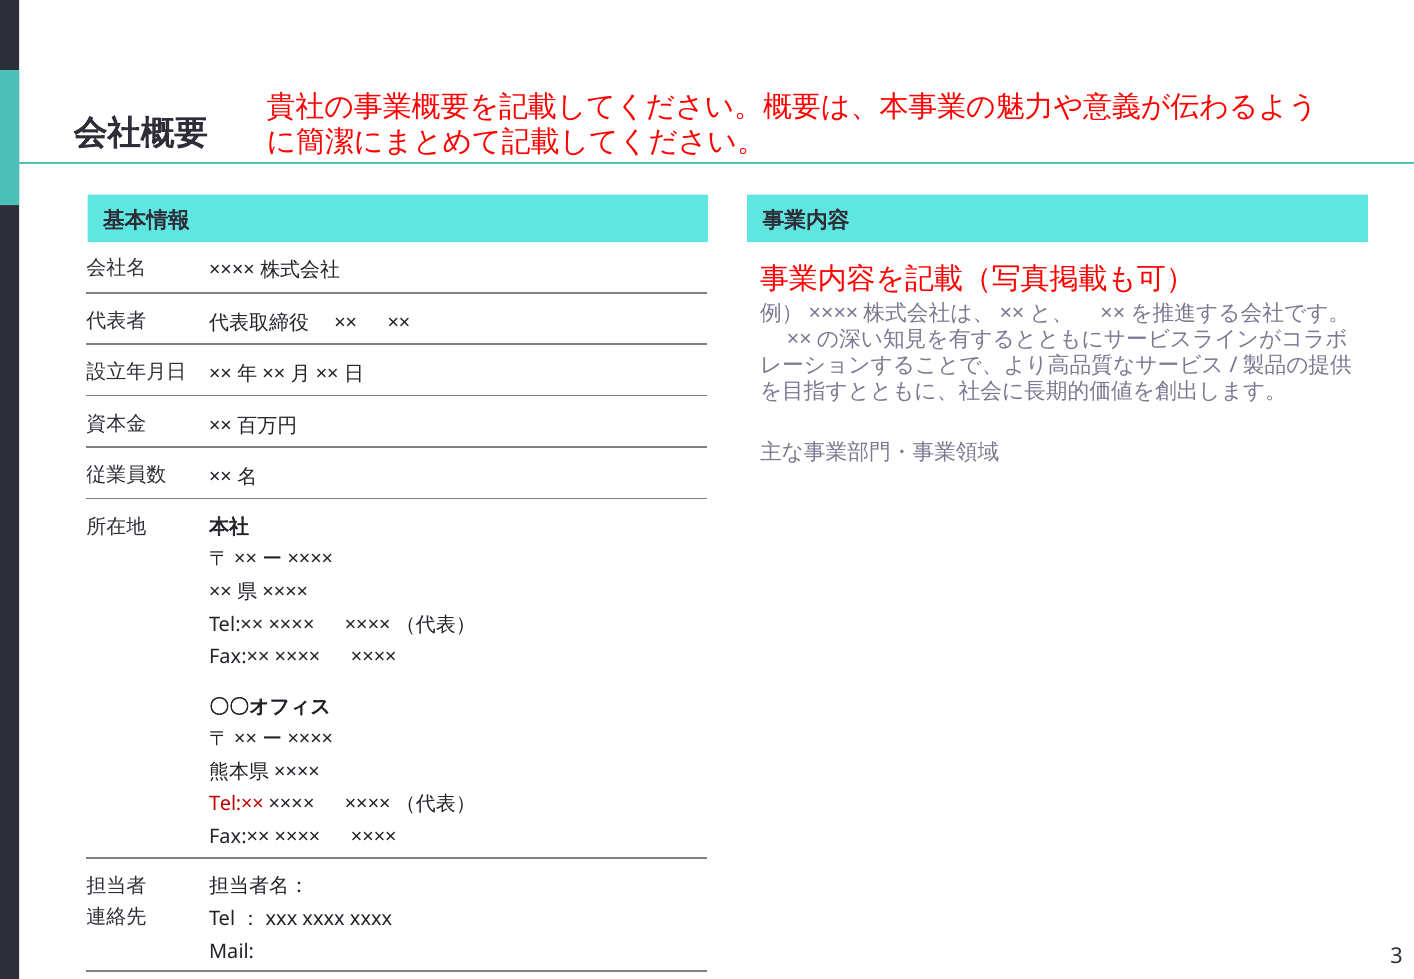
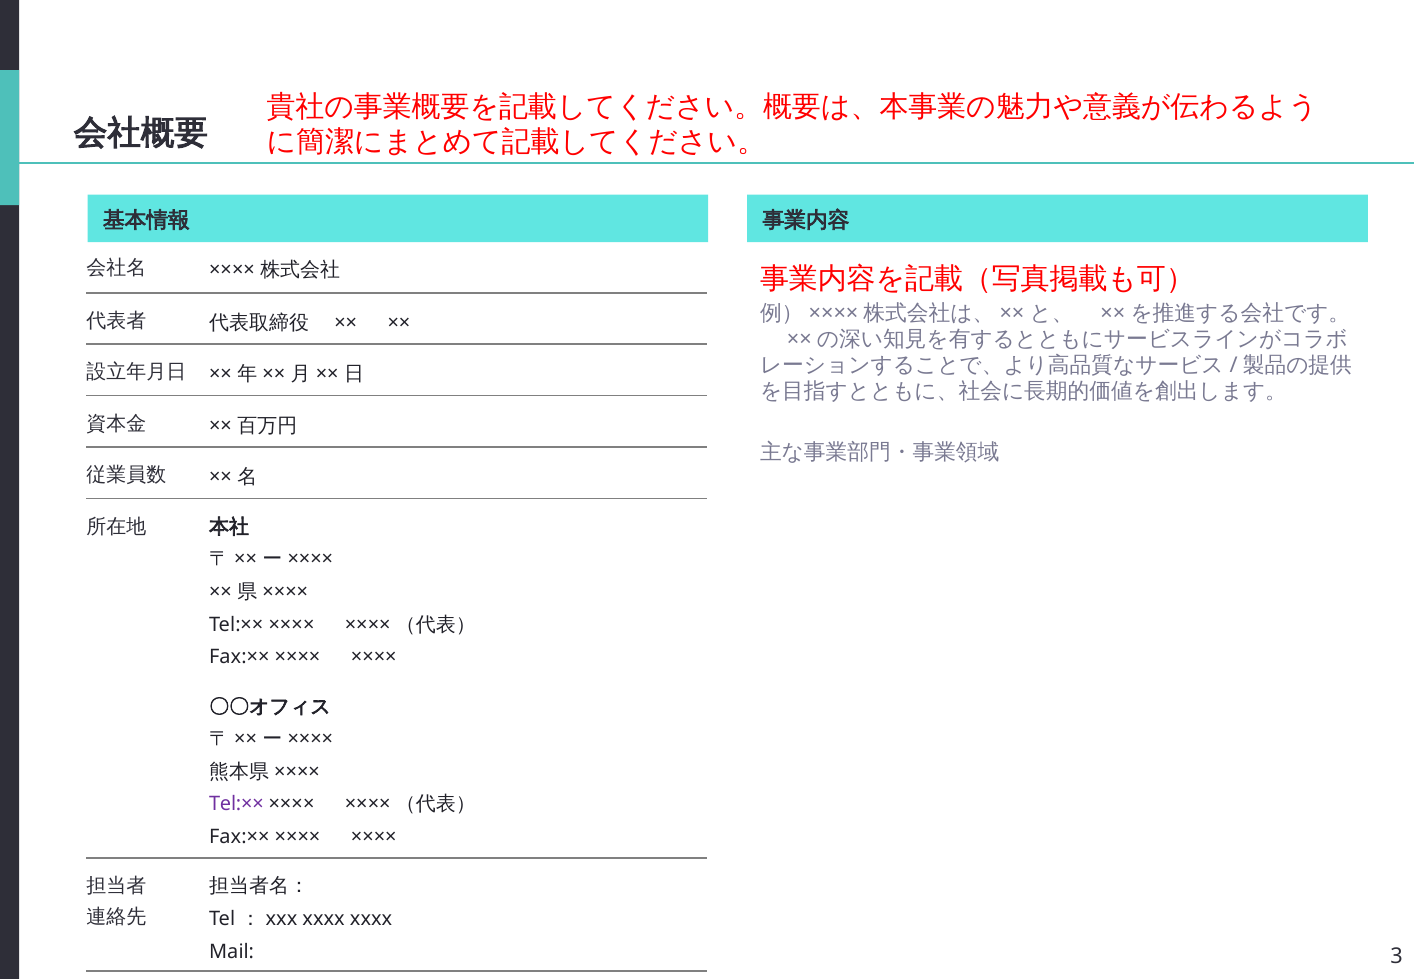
Tel:×× colour: red -> purple (236, 804)
